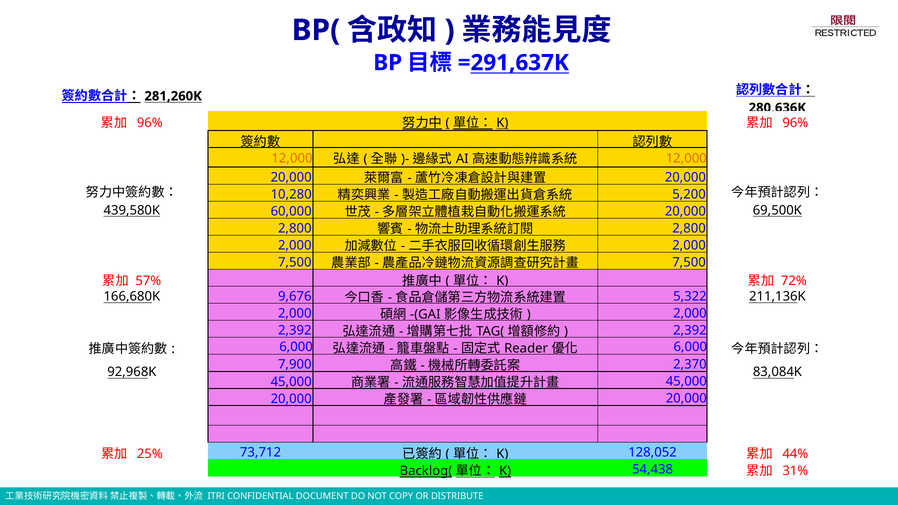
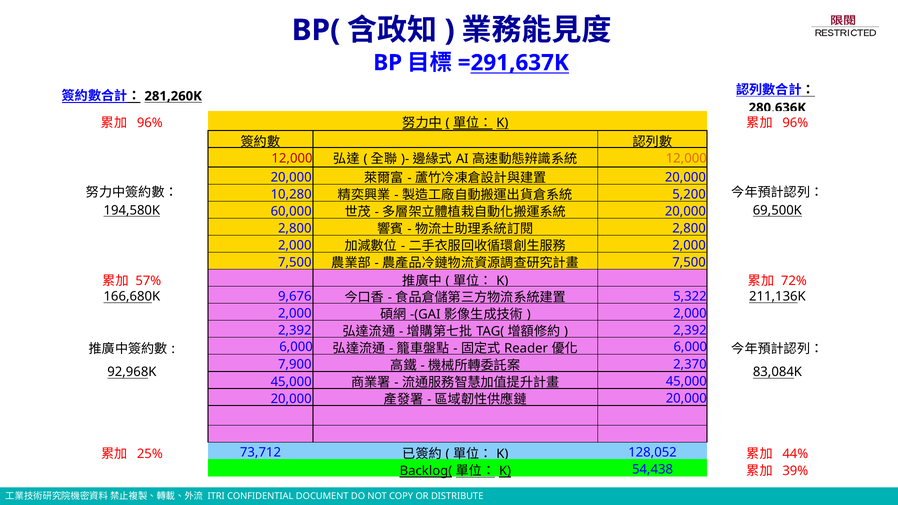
12,000 colour: orange -> red (292, 158)
439,580K: 439,580K -> 194,580K (132, 210)
31%: 31% -> 39% (795, 471)
